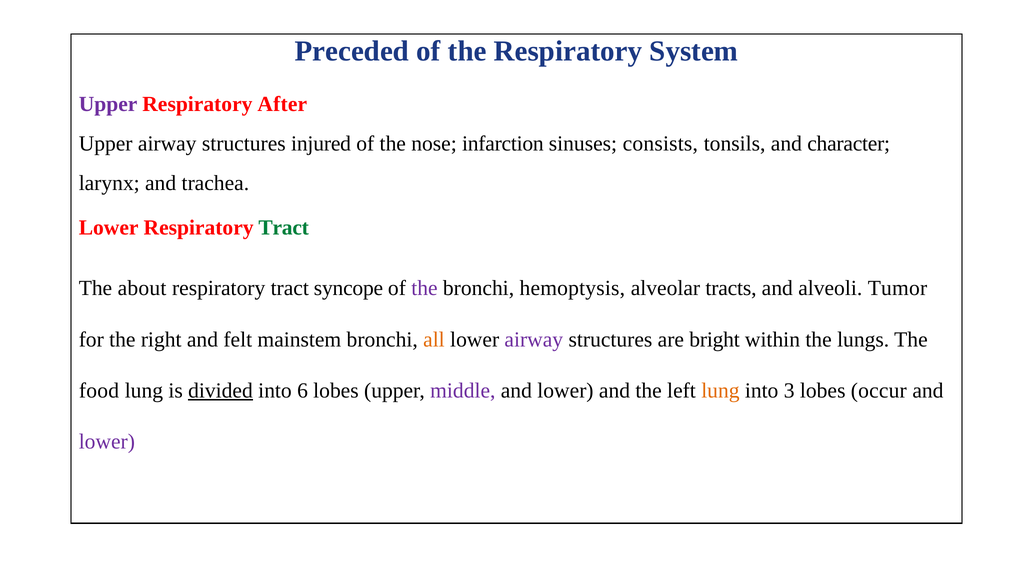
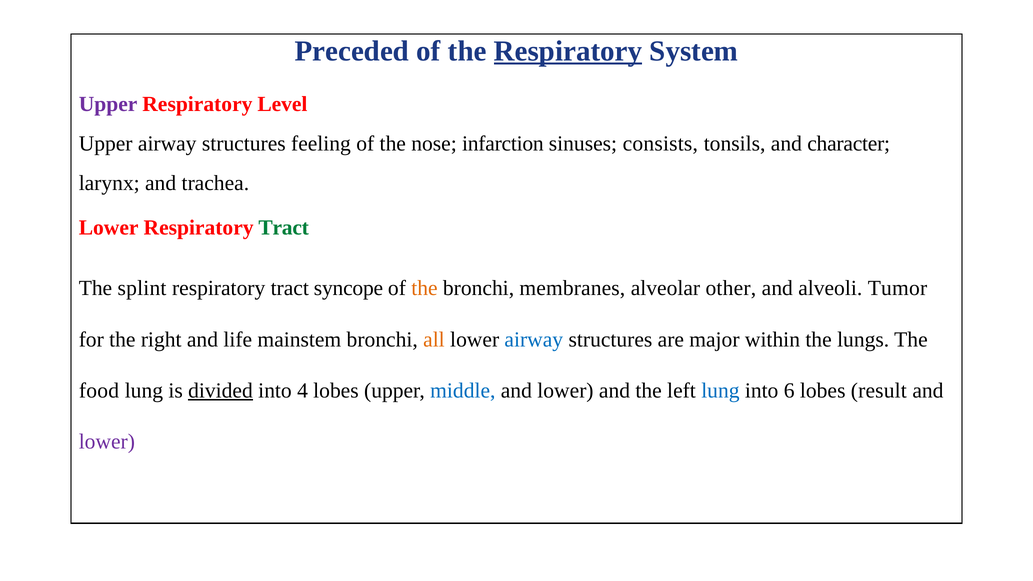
Respiratory underline: none -> present (568, 51)
After: After -> Level (282, 104)
injured: injured -> feeling (321, 143)
about: about -> splint (142, 288)
the colour: purple -> orange (424, 288)
hemoptysis: hemoptysis -> membranes (572, 288)
tracts: tracts -> other (731, 288)
felt: felt -> life (238, 339)
airway colour: purple -> blue (534, 339)
bright: bright -> major (714, 339)
6: 6 -> 4 (303, 391)
middle colour: purple -> blue (463, 391)
lung colour: orange -> blue (720, 391)
3: 3 -> 6 (789, 391)
occur: occur -> result (879, 391)
